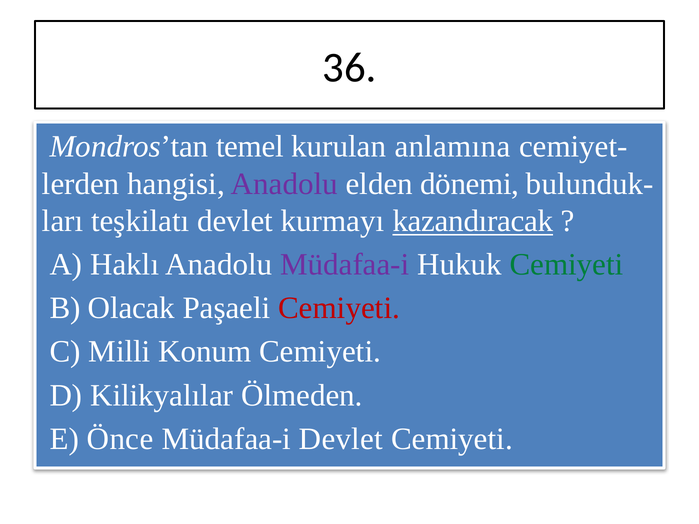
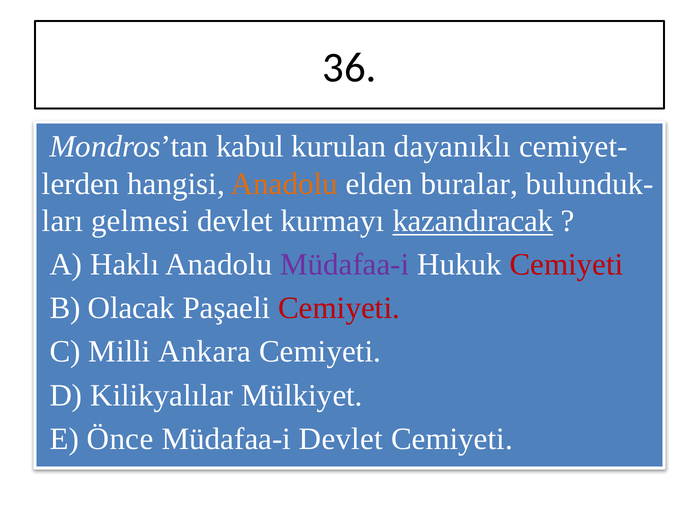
temel: temel -> kabul (250, 147)
anlamına: anlamına -> dayanıklı (453, 147)
Anadolu colour: purple -> orange (284, 184)
dönemi: dönemi -> buralar (469, 184)
teşkilatı: teşkilatı -> gelmesi (140, 221)
Cemiyeti colour: green -> red (566, 265)
Konum: Konum -> Ankara (205, 352)
Ölmeden: Ölmeden -> Mülkiyet (302, 395)
